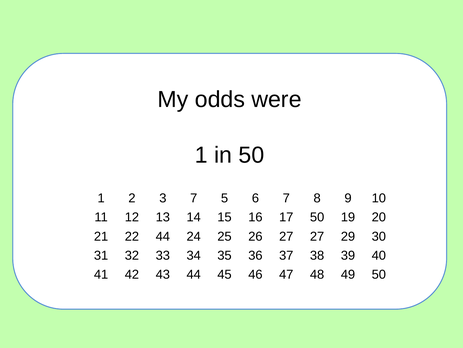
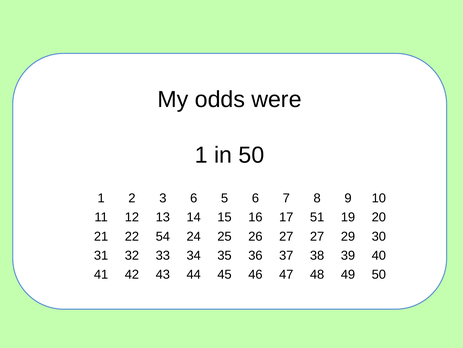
3 7: 7 -> 6 (194, 198)
17 50: 50 -> 51 (317, 217)
22 44: 44 -> 54 (163, 236)
